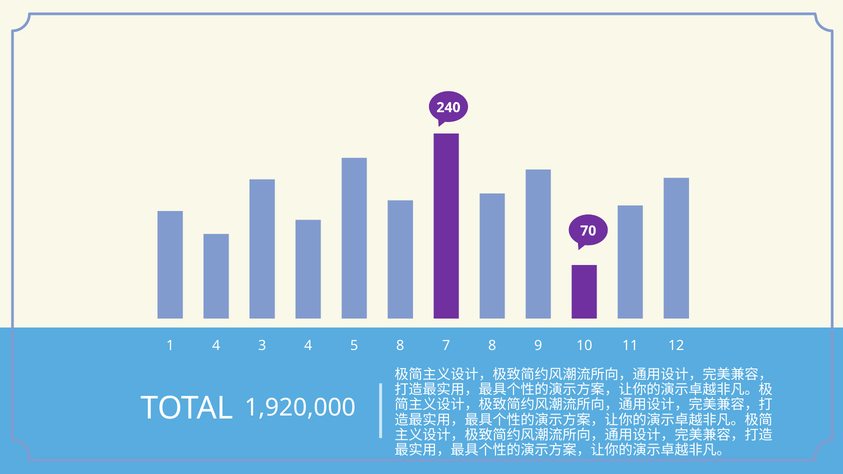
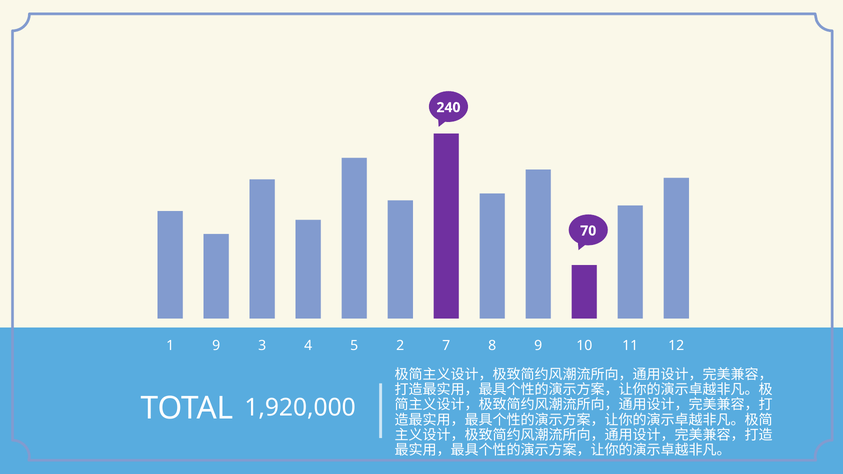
1 4: 4 -> 9 (216, 346)
5 8: 8 -> 2 (400, 346)
